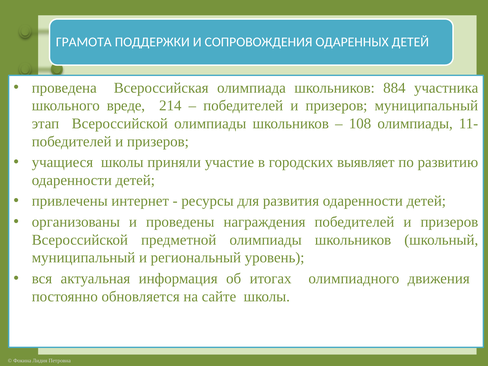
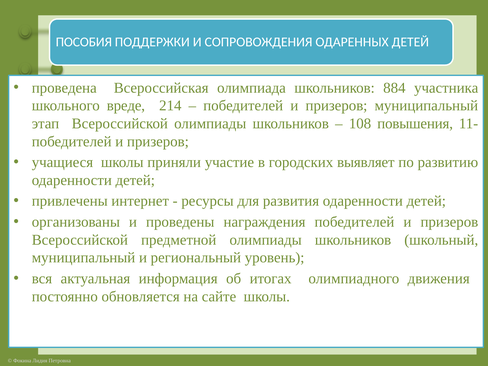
ГРАМОТА: ГРАМОТА -> ПОСОБИЯ (84, 42)
108 олимпиады: олимпиады -> повышения (415, 124)
